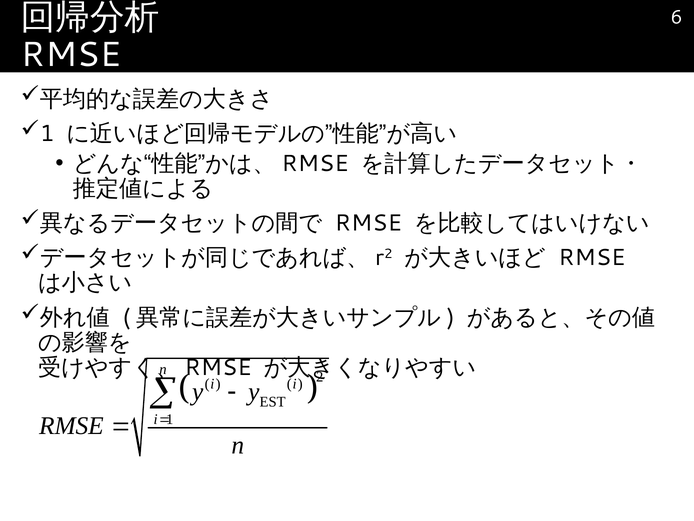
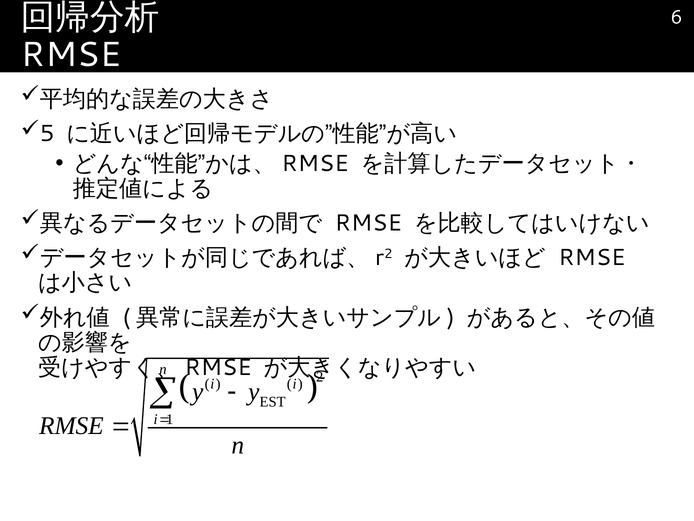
1: 1 -> 5 (47, 134)
